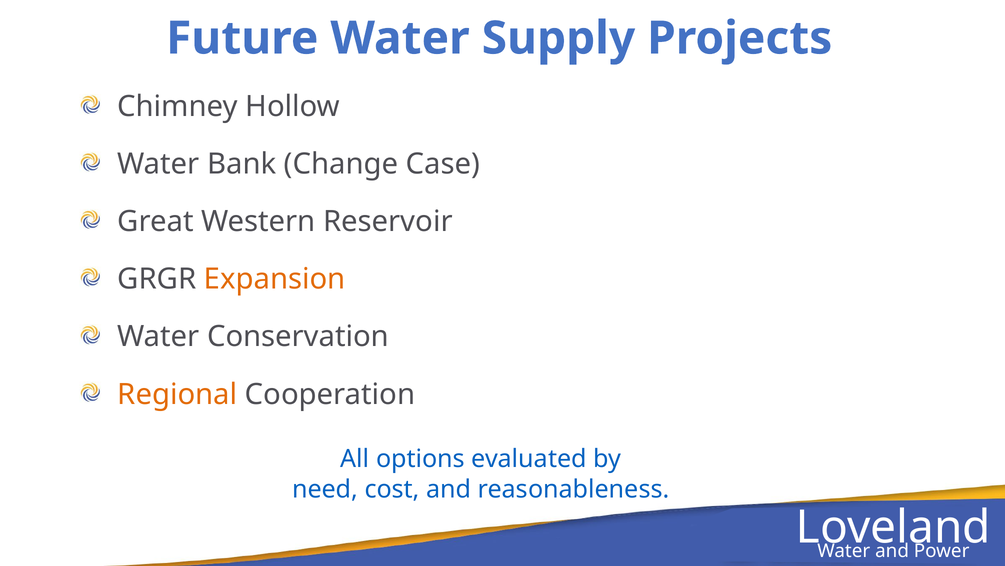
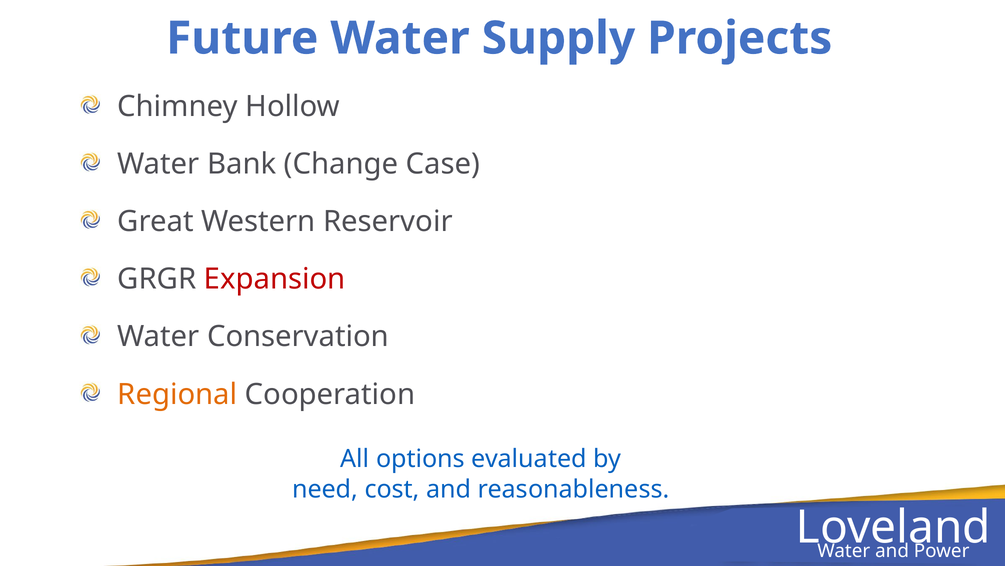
Expansion colour: orange -> red (275, 279)
